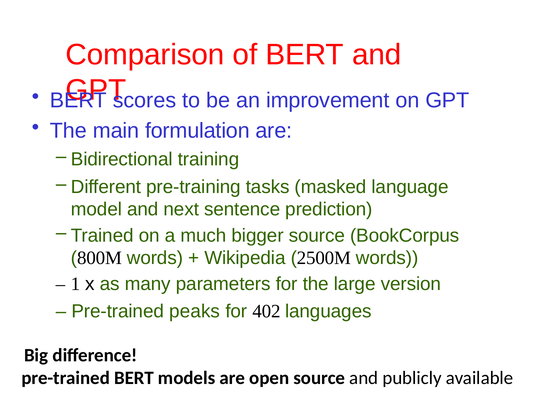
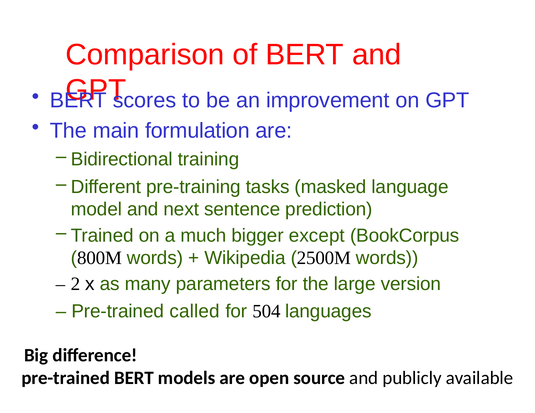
bigger source: source -> except (317, 236)
1: 1 -> 2 (76, 284)
peaks: peaks -> called (195, 311)
402: 402 -> 504 (266, 311)
